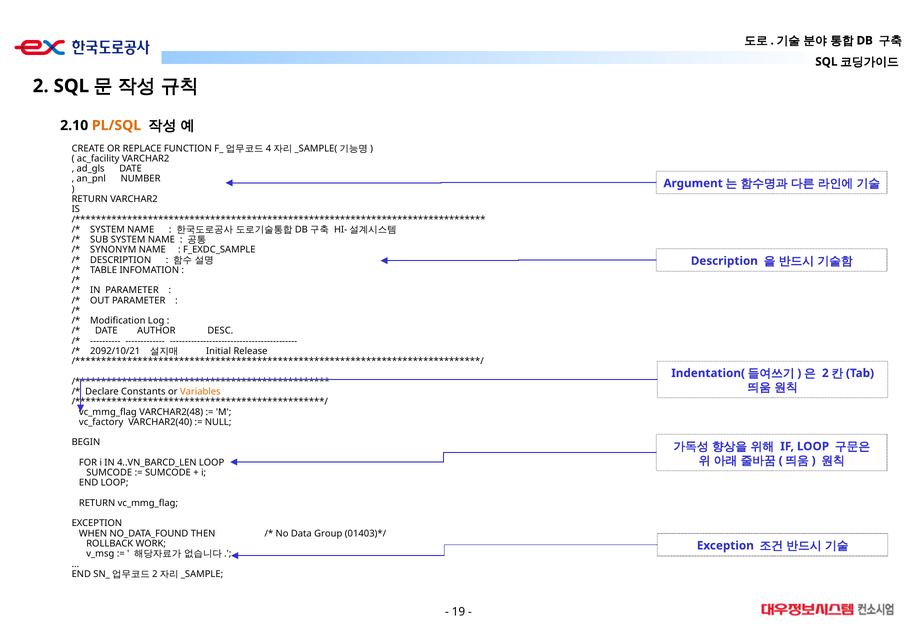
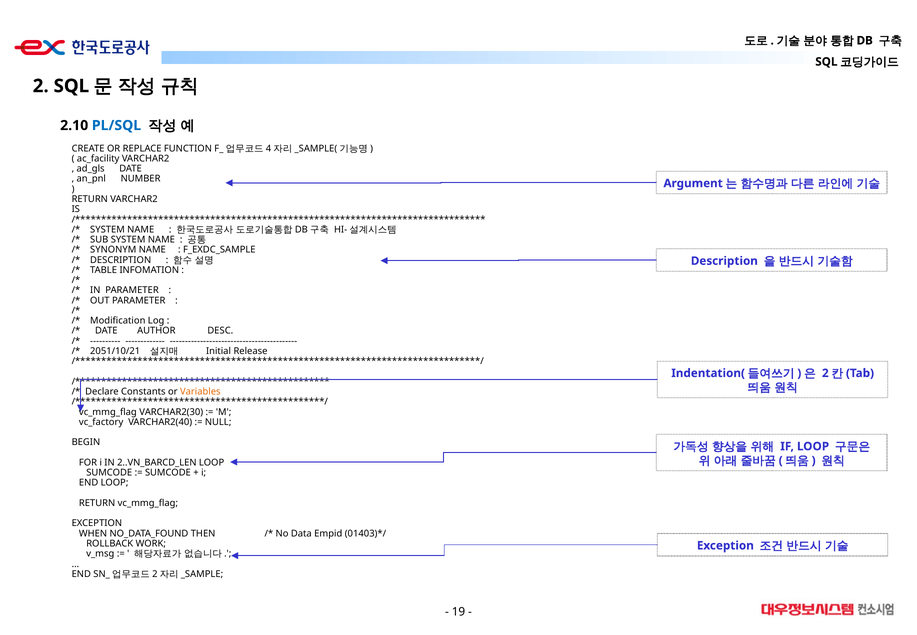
PL/SQL colour: orange -> blue (117, 125)
2092/10/21: 2092/10/21 -> 2051/10/21 (115, 351)
VARCHAR2(48: VARCHAR2(48 -> VARCHAR2(30 (171, 412)
4..VN_BARCD_LEN: 4..VN_BARCD_LEN -> 2..VN_BARCD_LEN (157, 462)
Group: Group -> Empid (328, 533)
